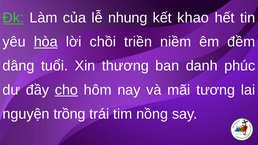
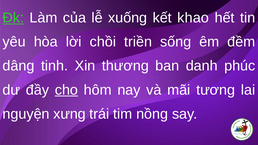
nhung: nhung -> xuống (128, 18)
hòa underline: present -> none (46, 42)
niềm: niềm -> sống (176, 42)
tuổi: tuổi -> tinh (55, 66)
trồng: trồng -> xưng (70, 114)
